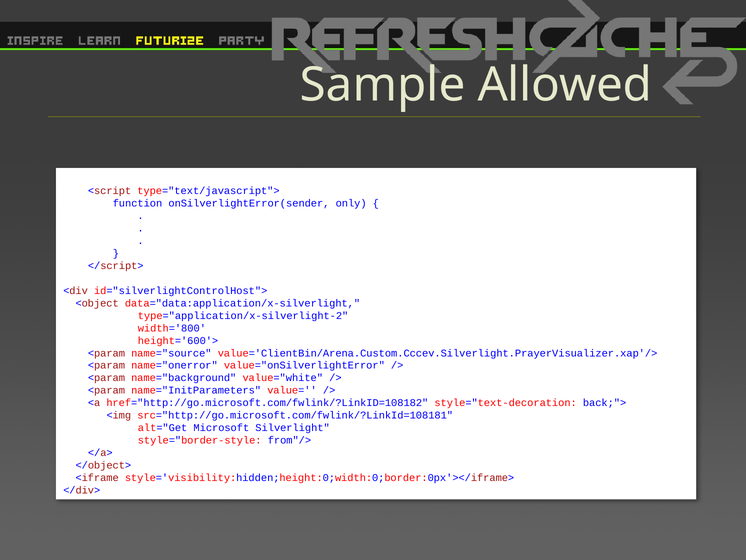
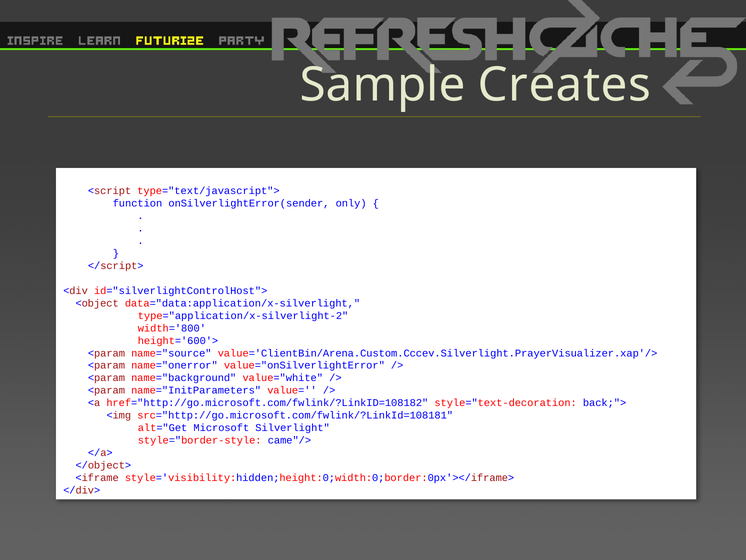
Allowed: Allowed -> Creates (564, 85)
from"/>: from"/> -> came"/> (289, 440)
